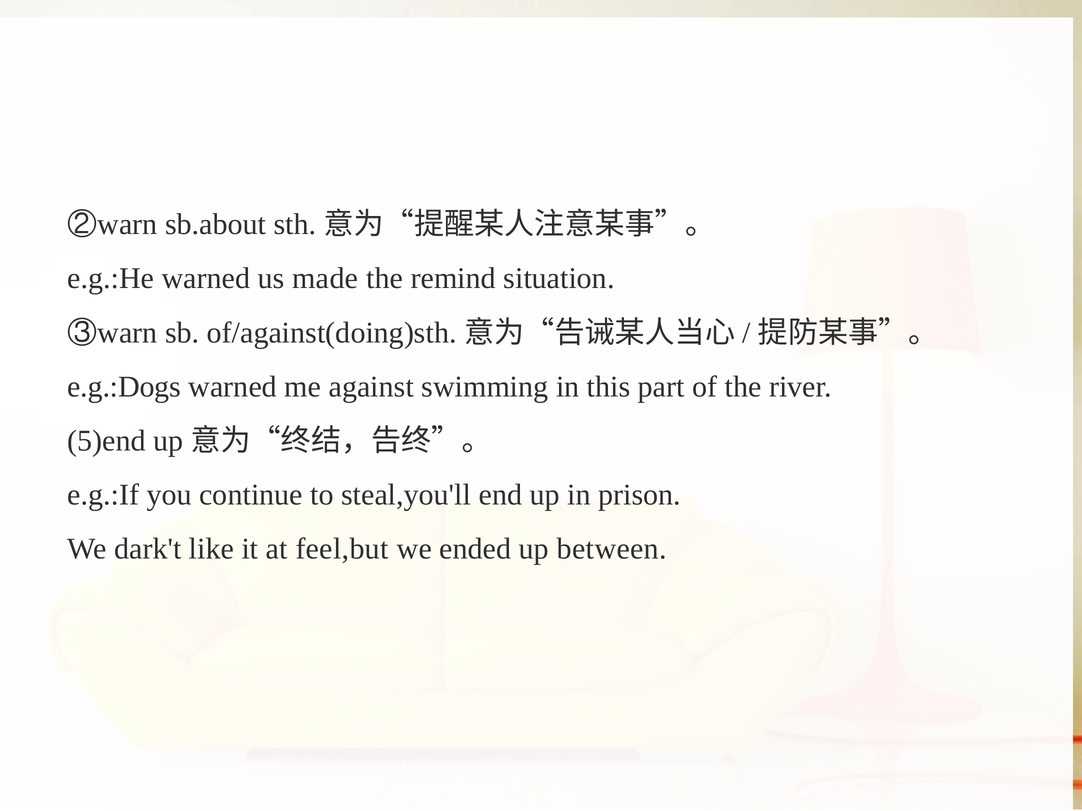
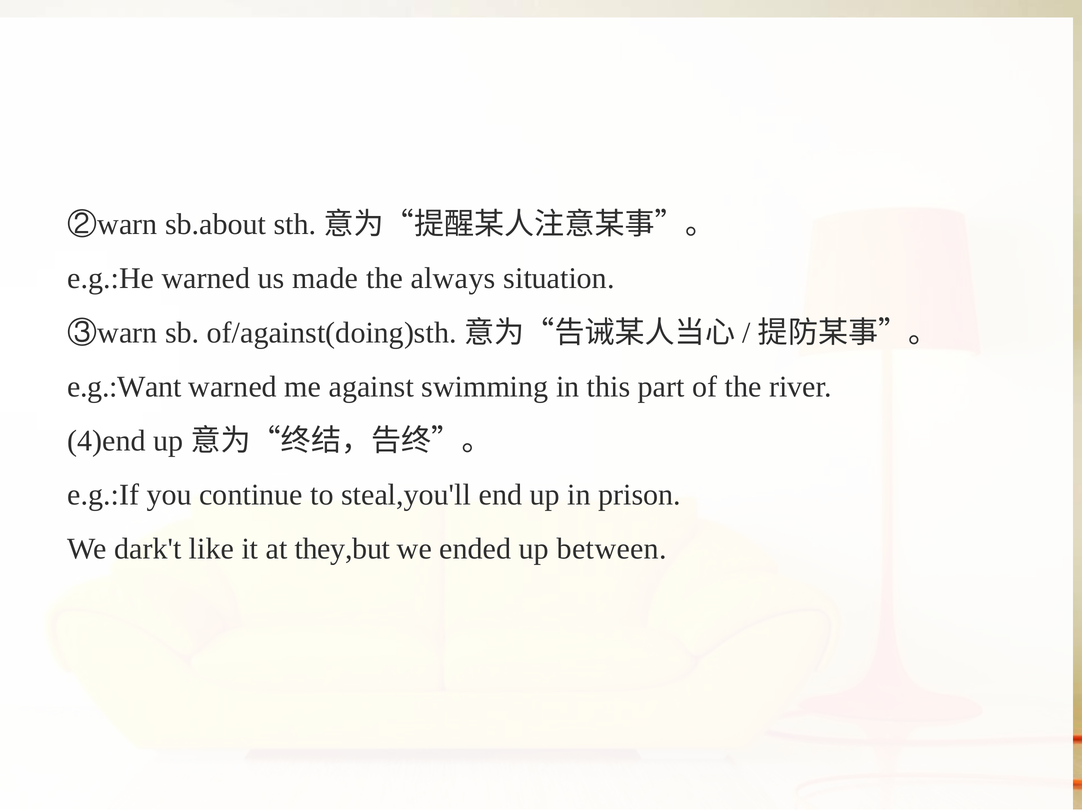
remind: remind -> always (453, 279)
e.g.:Dogs: e.g.:Dogs -> e.g.:Want (124, 387)
5)end: 5)end -> 4)end (107, 441)
feel,but: feel,but -> they,but (342, 549)
